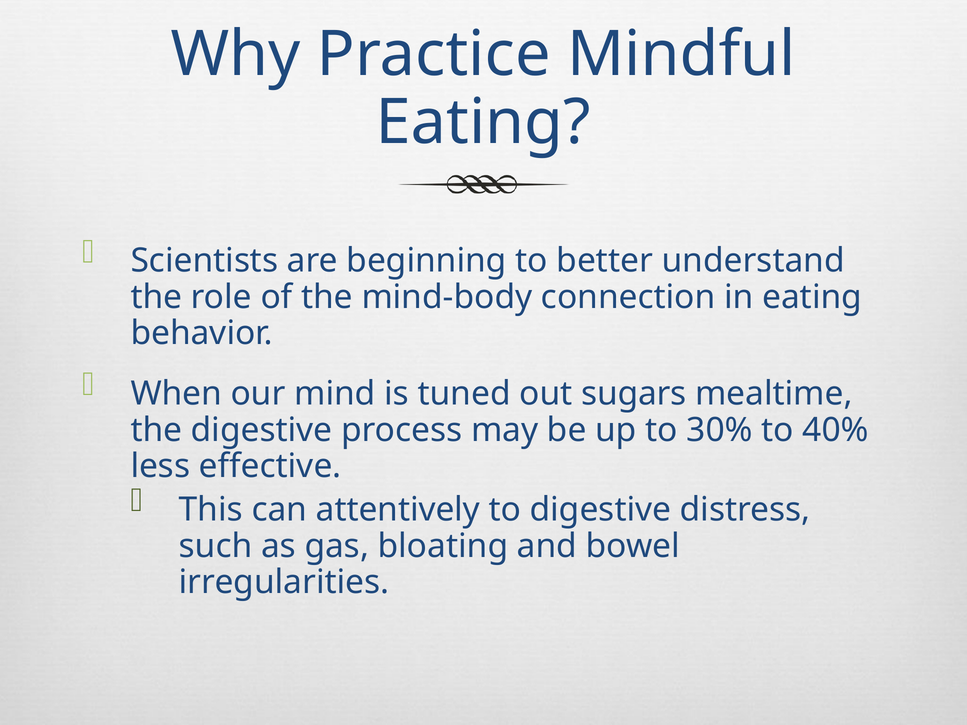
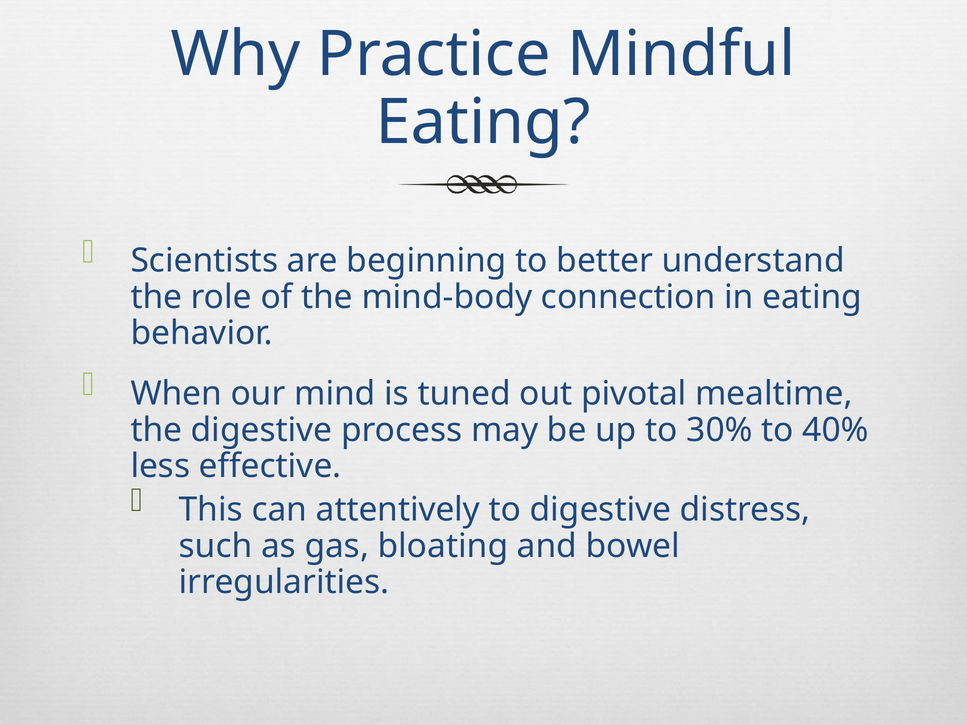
sugars: sugars -> pivotal (634, 394)
